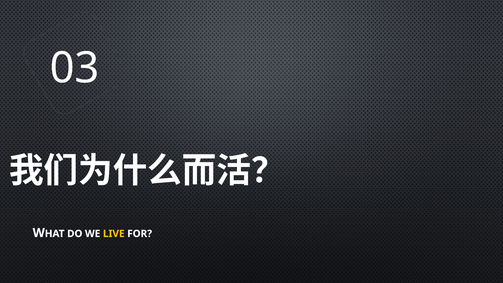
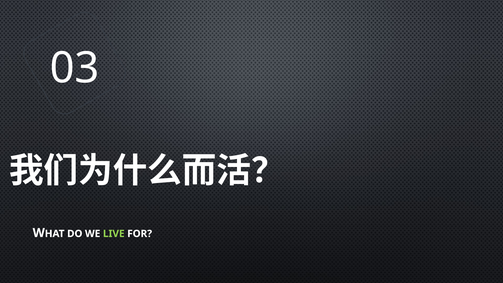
LIVE colour: yellow -> light green (114, 234)
